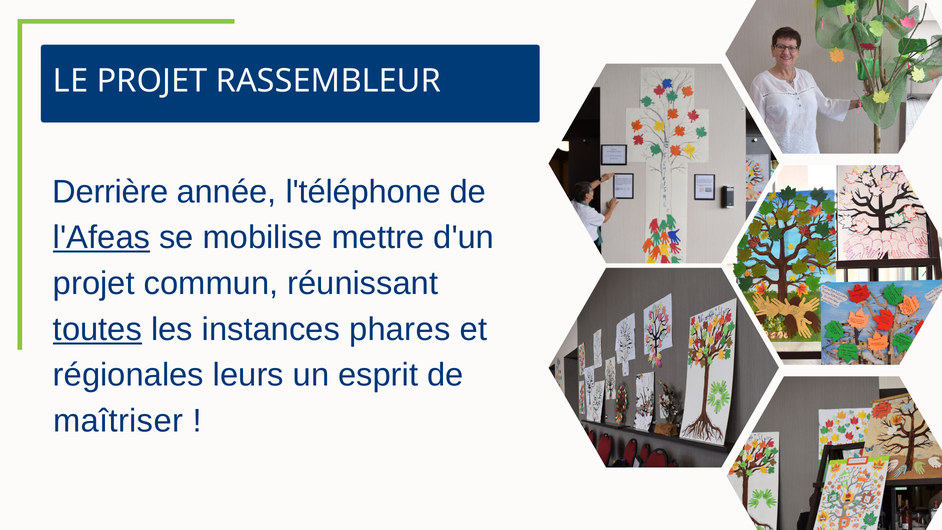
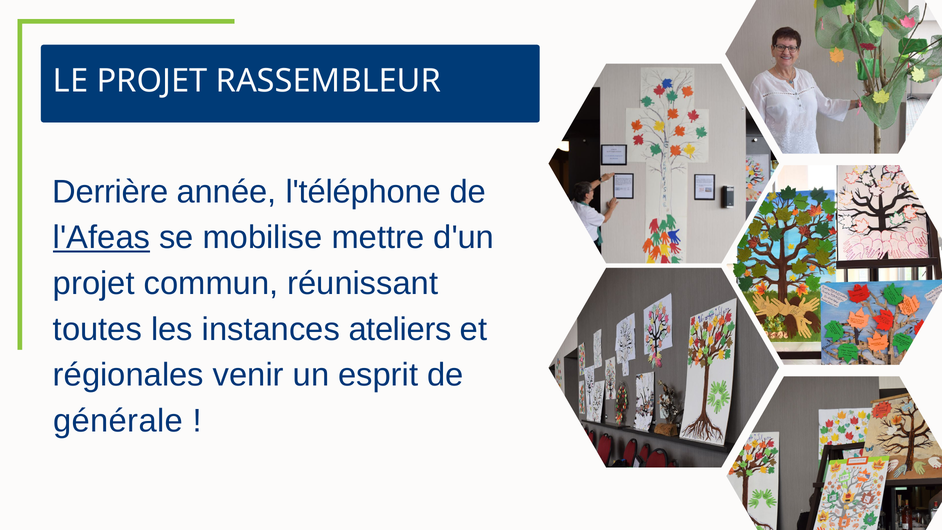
toutes underline: present -> none (98, 329)
phares: phares -> ateliers (400, 329)
leurs: leurs -> venir (248, 375)
maîtriser: maîtriser -> générale (118, 421)
